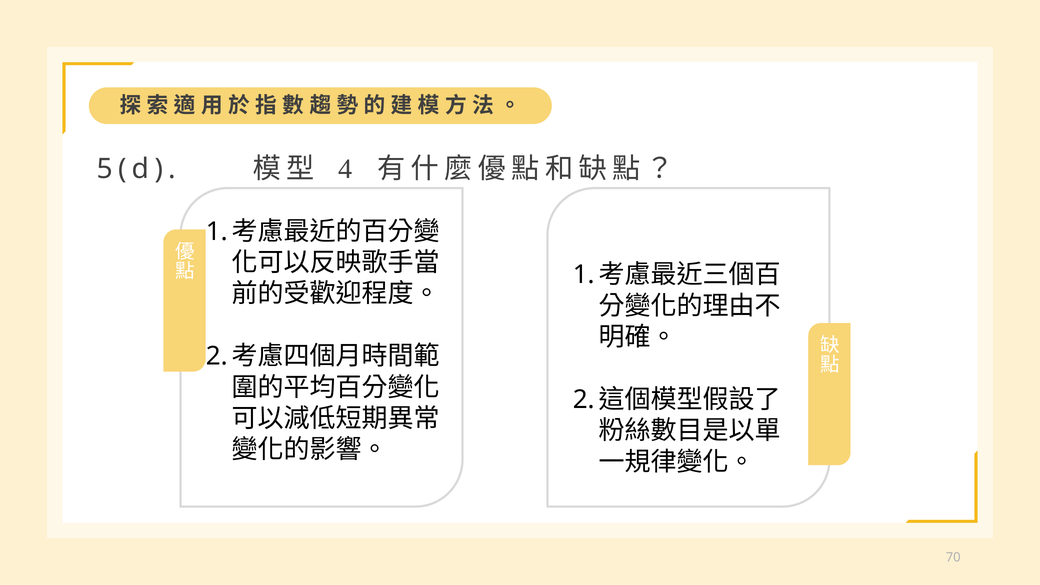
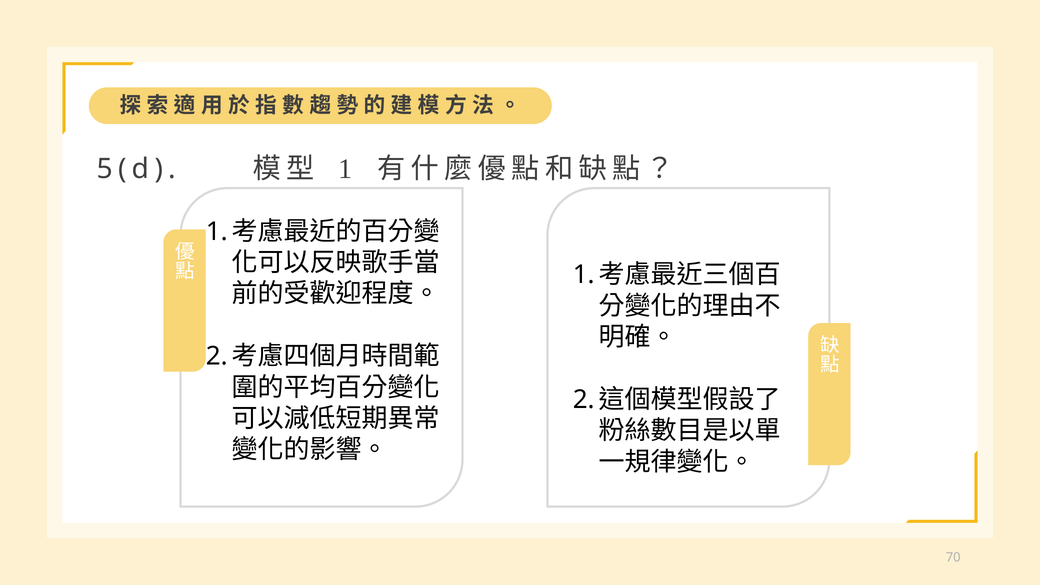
4: 4 -> 1 (345, 169)
